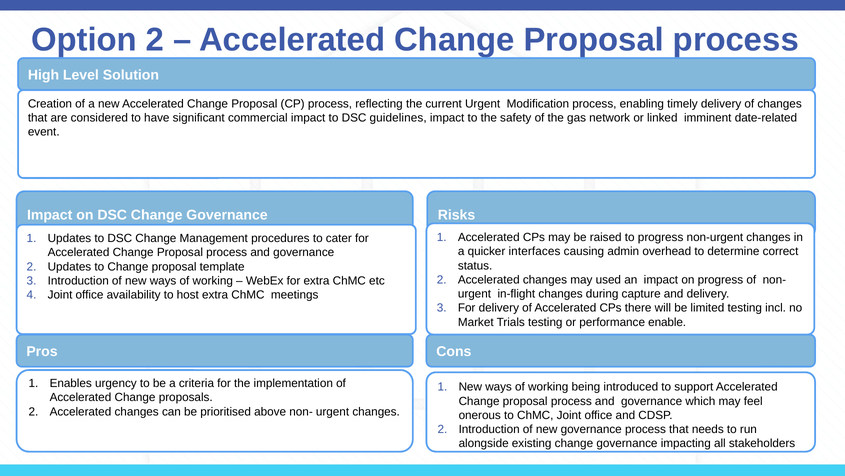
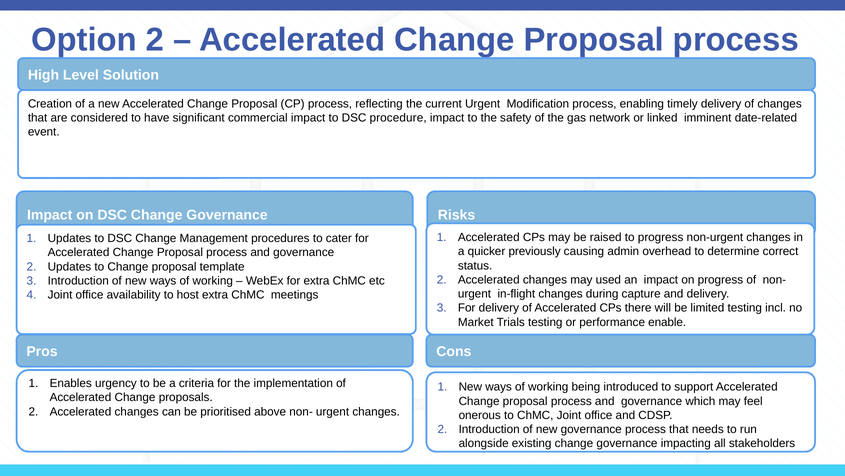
guidelines: guidelines -> procedure (398, 118)
interfaces: interfaces -> previously (535, 251)
